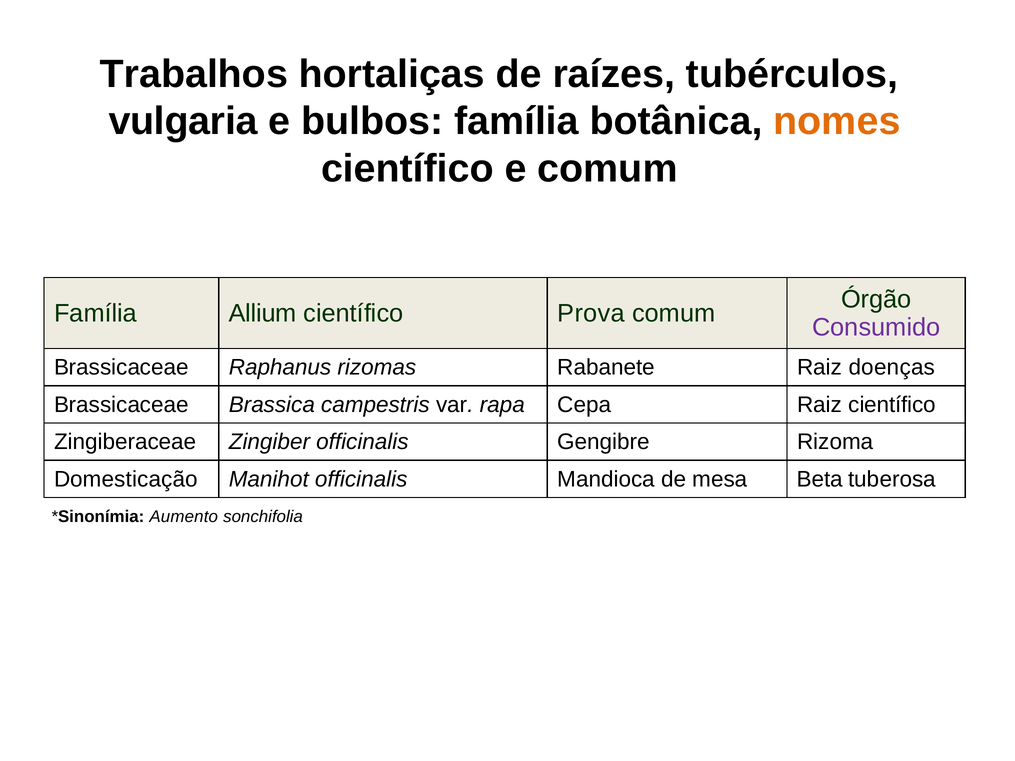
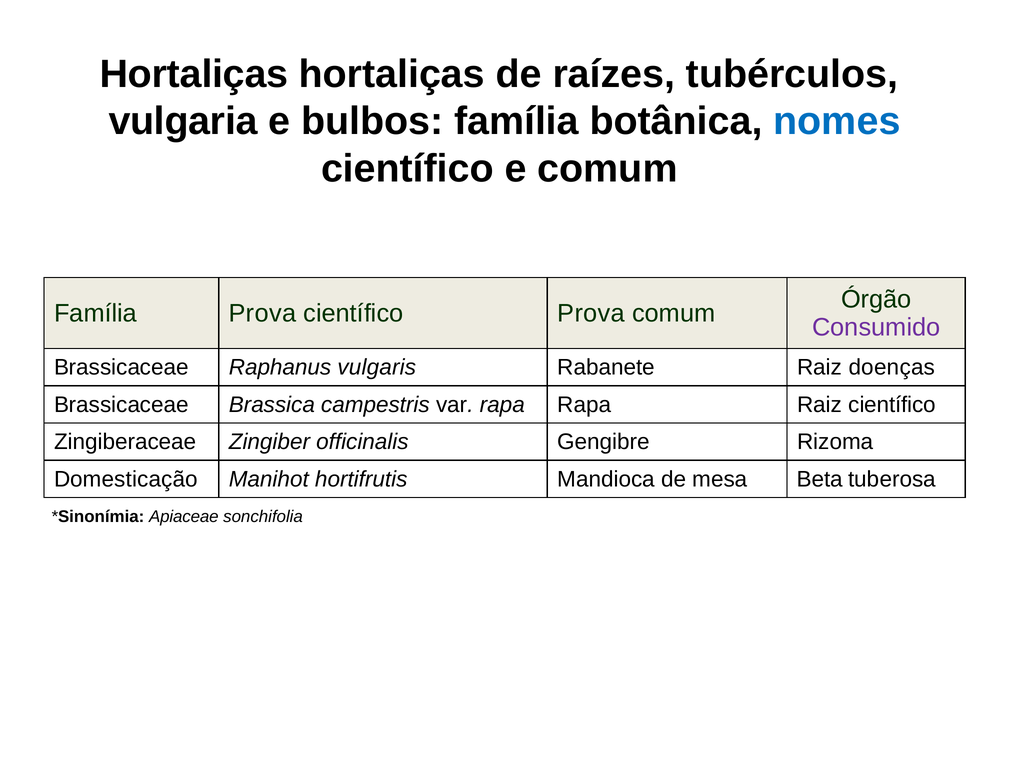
Trabalhos: Trabalhos -> Hortaliças (194, 74)
nomes colour: orange -> blue (837, 121)
Família Allium: Allium -> Prova (262, 314)
rizomas: rizomas -> vulgaris (377, 368)
rapa Cepa: Cepa -> Rapa (584, 405)
Manihot officinalis: officinalis -> hortifrutis (361, 479)
Aumento: Aumento -> Apiaceae (184, 517)
